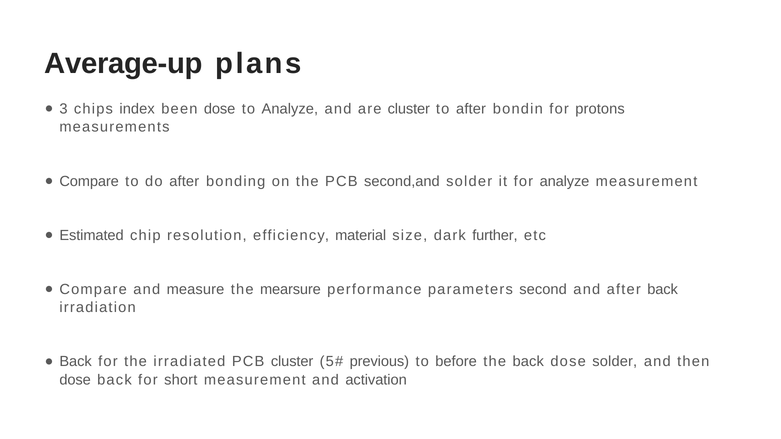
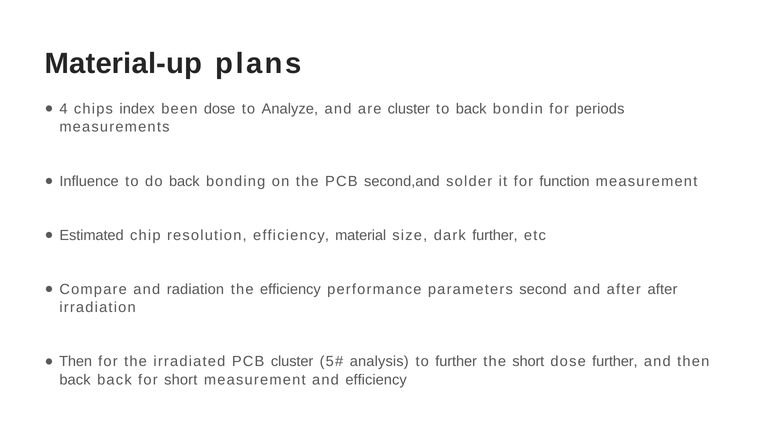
Average-up: Average-up -> Material-up (123, 64)
3: 3 -> 4 (63, 109)
to after: after -> back (471, 109)
protons: protons -> periods (600, 109)
Compare: Compare -> Influence (89, 181)
do after: after -> back (184, 181)
for analyze: analyze -> function (565, 181)
measure: measure -> radiation (195, 290)
the mearsure: mearsure -> efficiency (290, 290)
after back: back -> after (662, 290)
Back: Back -> Then (76, 362)
previous: previous -> analysis (379, 362)
to before: before -> further (456, 362)
the back: back -> short (528, 362)
dose solder: solder -> further (615, 362)
dose: dose -> back (75, 380)
and activation: activation -> efficiency (376, 380)
